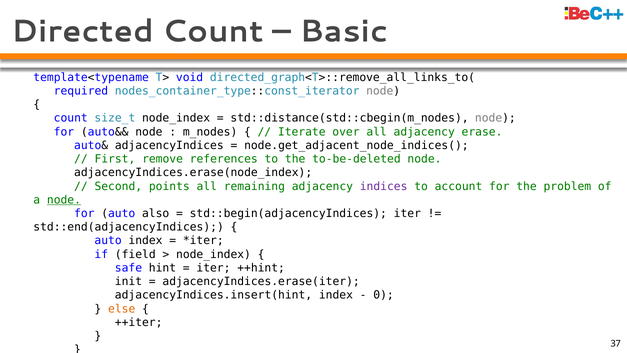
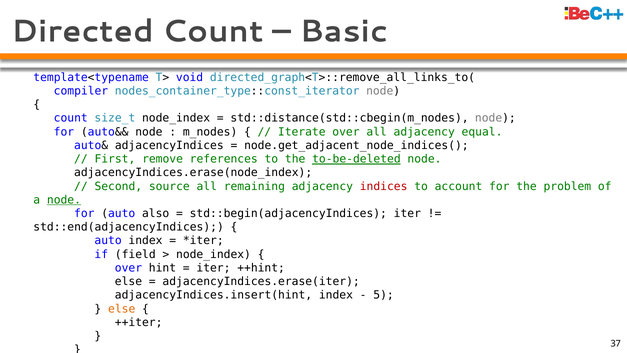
required: required -> compiler (81, 91)
erase: erase -> equal (482, 132)
to-be-deleted underline: none -> present (356, 159)
points: points -> source (169, 186)
indices colour: purple -> red (384, 186)
safe: safe -> over (128, 268)
init: init -> else (128, 281)
0: 0 -> 5 (384, 295)
